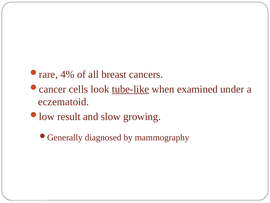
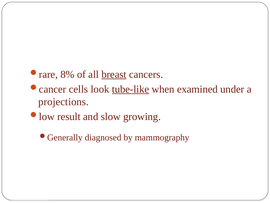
4%: 4% -> 8% (67, 74)
breast underline: none -> present (114, 74)
eczematoid: eczematoid -> projections (64, 102)
